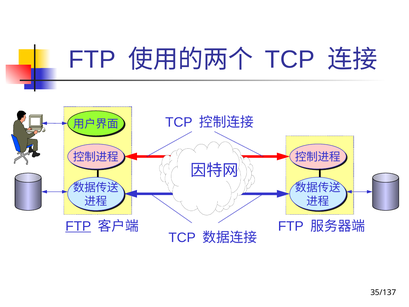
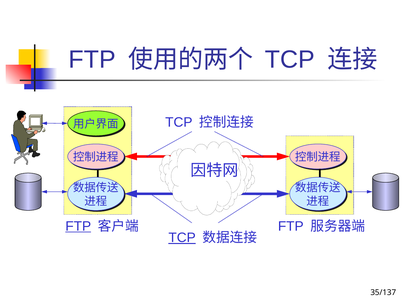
TCP underline: none -> present (182, 237)
